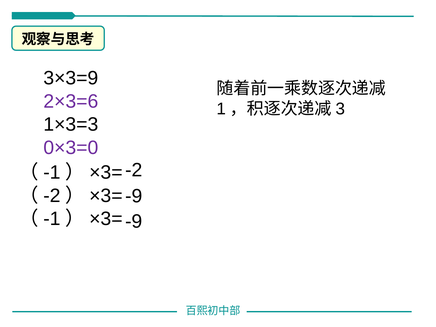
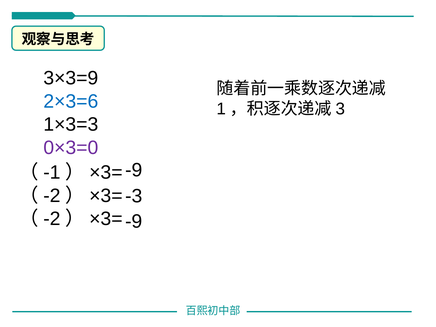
2×3=6 colour: purple -> blue (71, 101)
-2: -2 -> -9 (134, 170)
-9: -9 -> -3 (134, 196)
-1: -1 -> -2 (52, 219)
